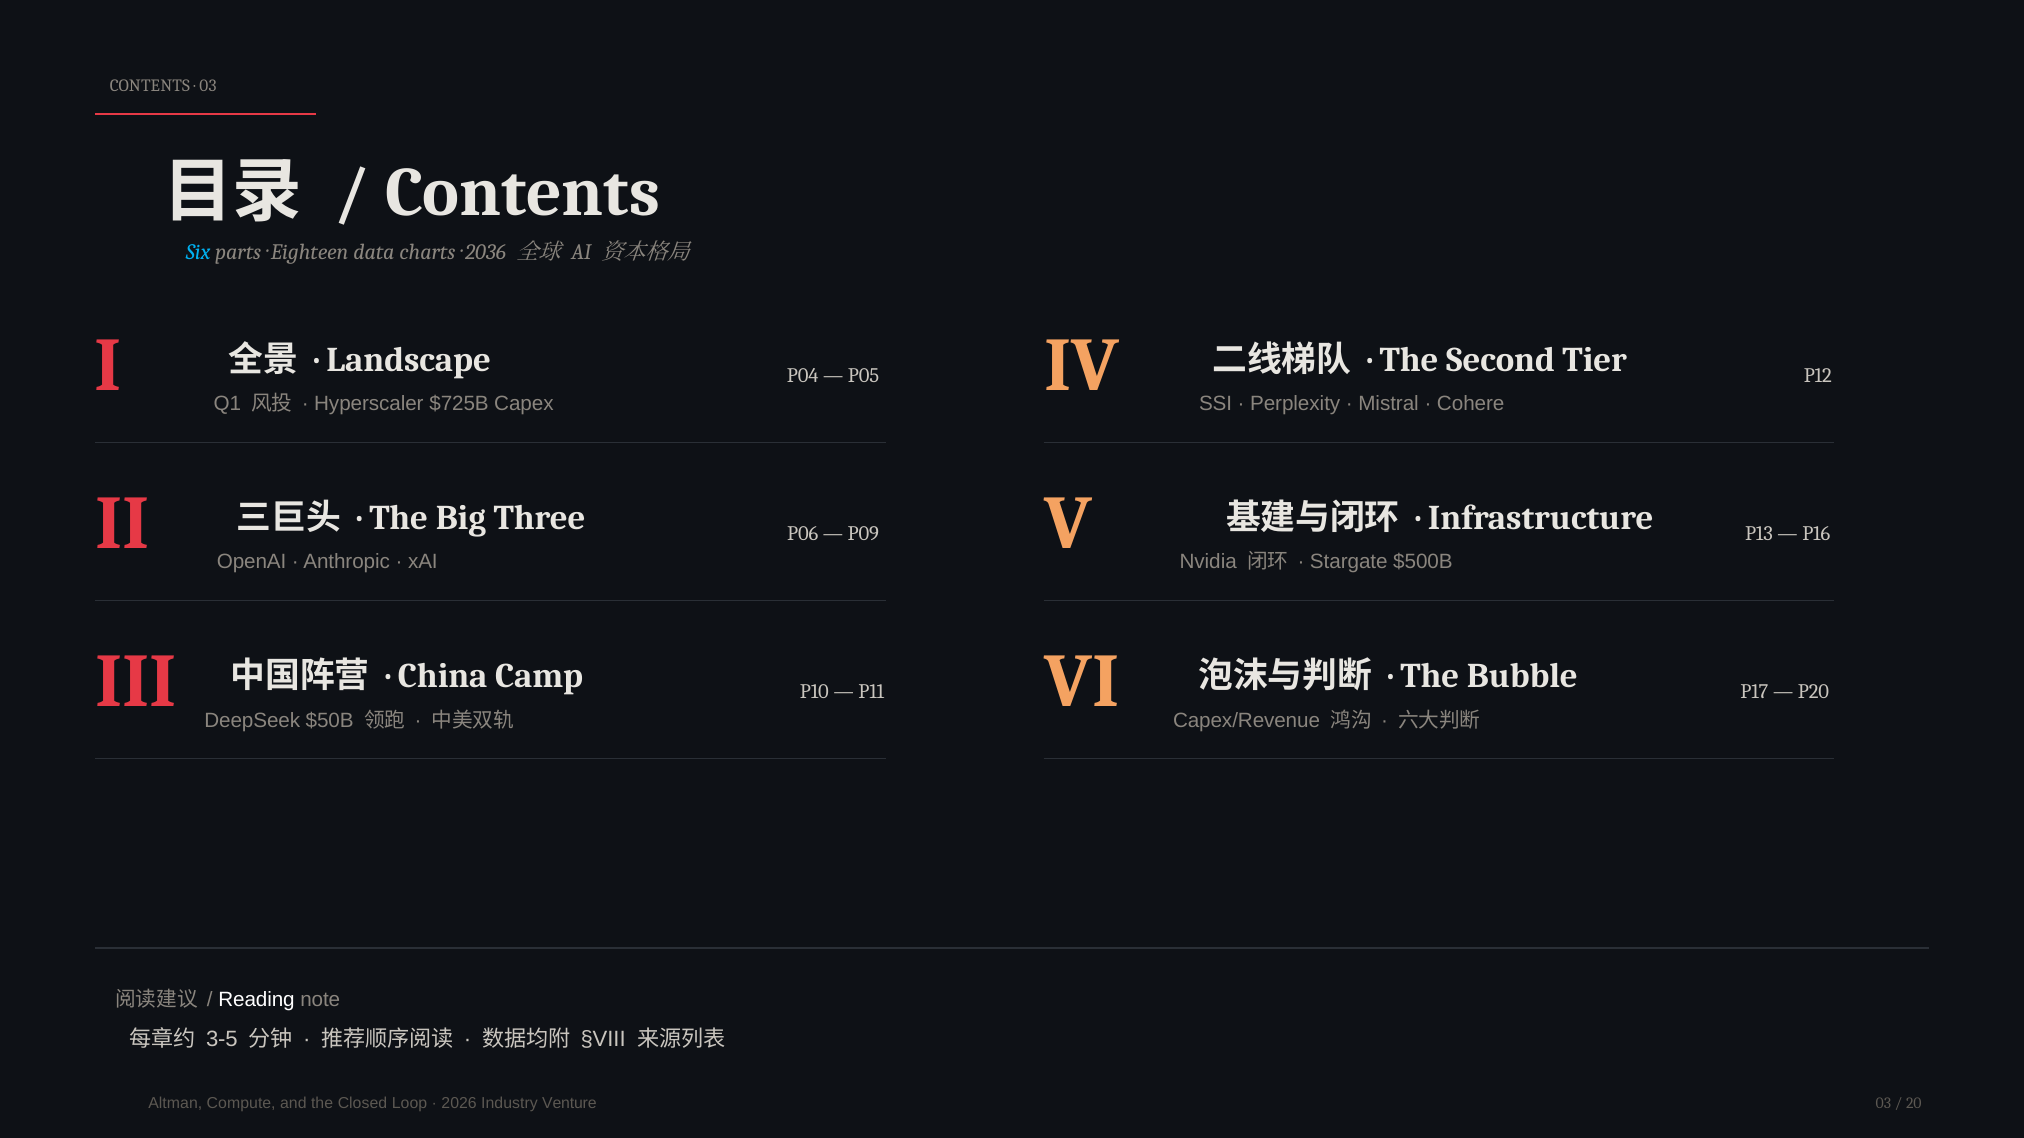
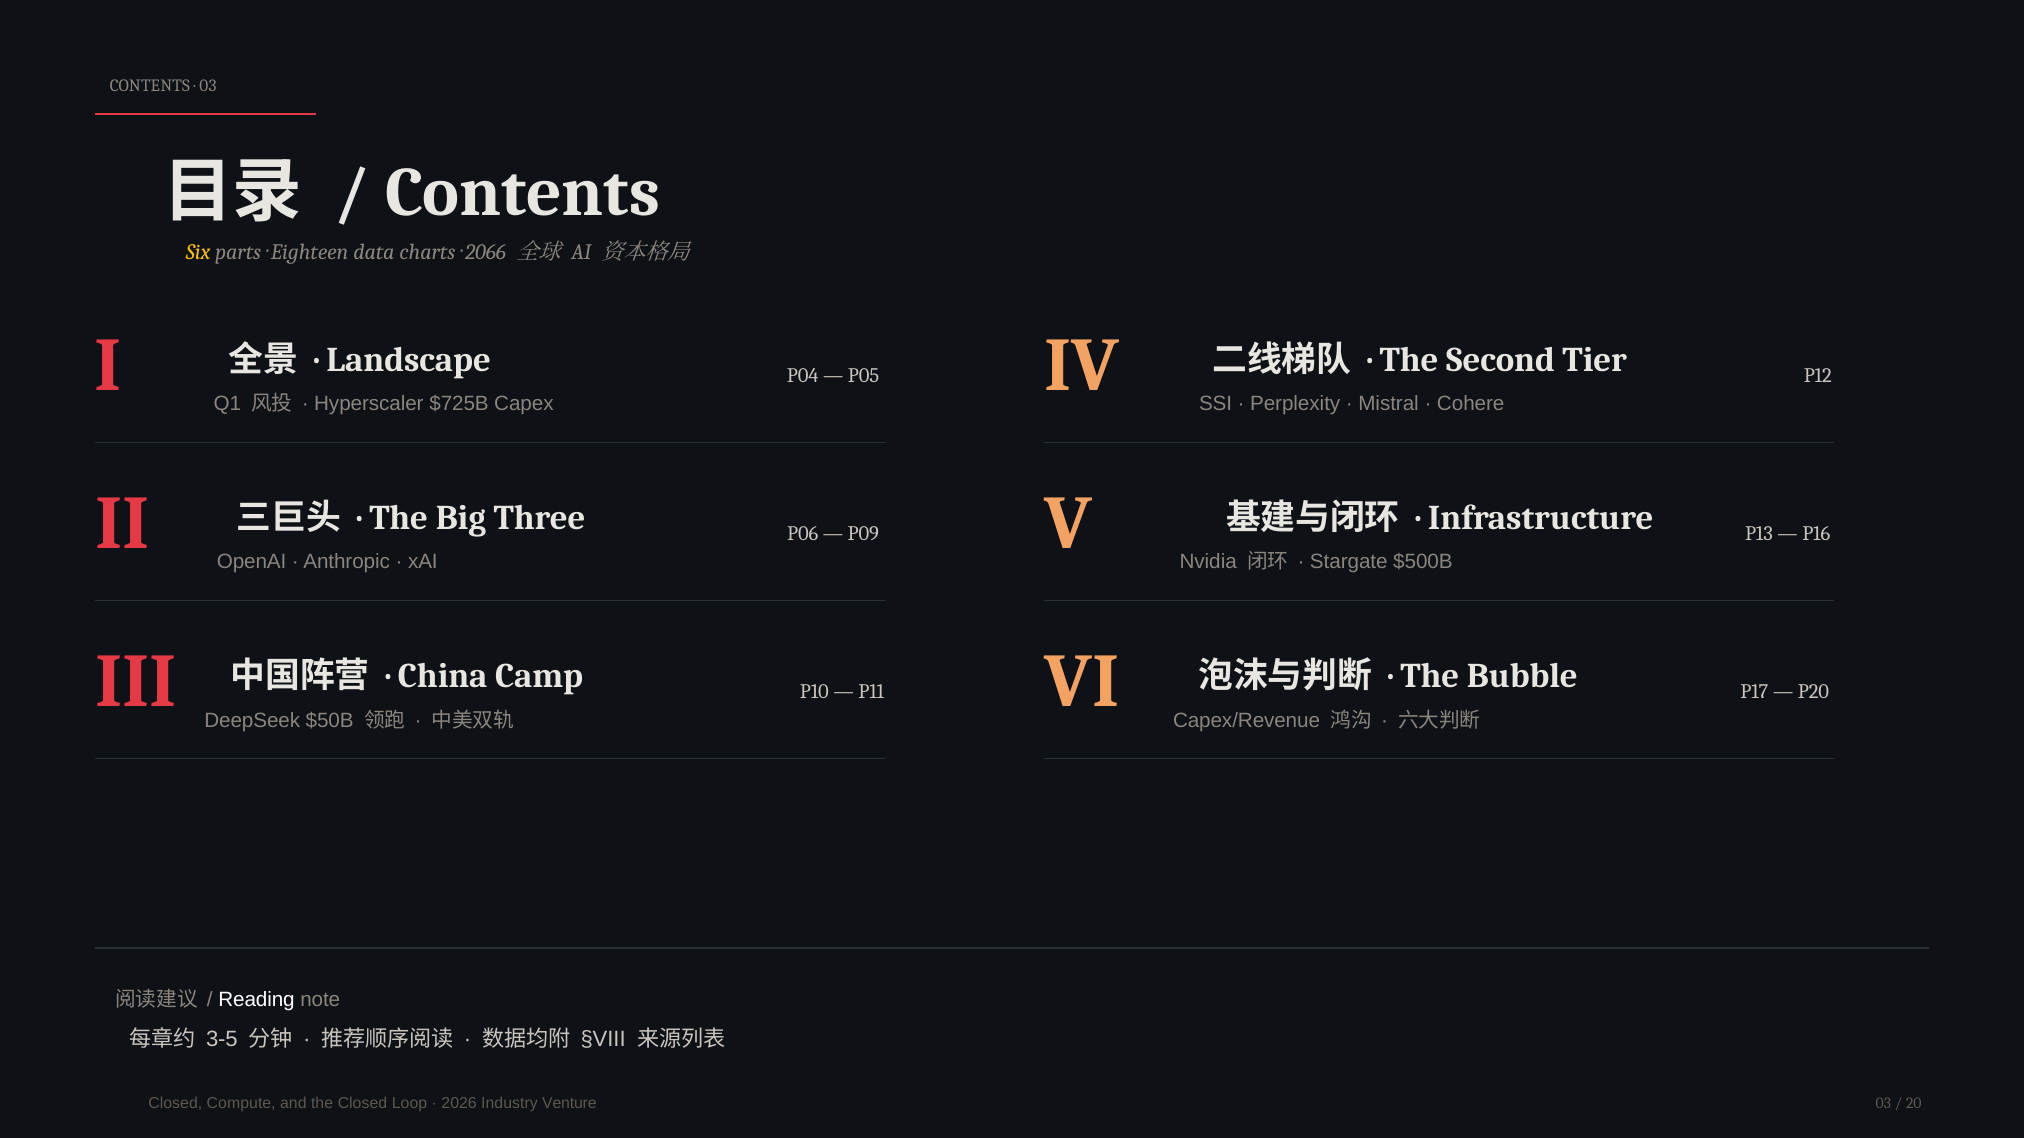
Six colour: light blue -> yellow (198, 252)
2036: 2036 -> 2066 (486, 252)
Altman: Altman -> Closed (175, 1104)
